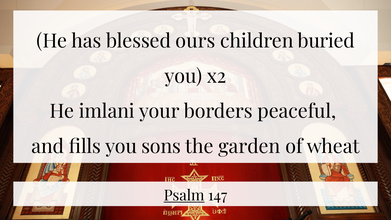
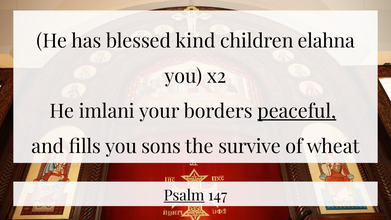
ours: ours -> kind (195, 41)
buried: buried -> elahna (326, 41)
peaceful underline: none -> present (297, 111)
garden: garden -> survive (249, 147)
